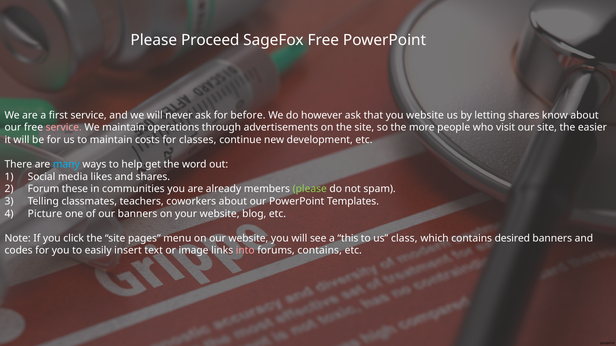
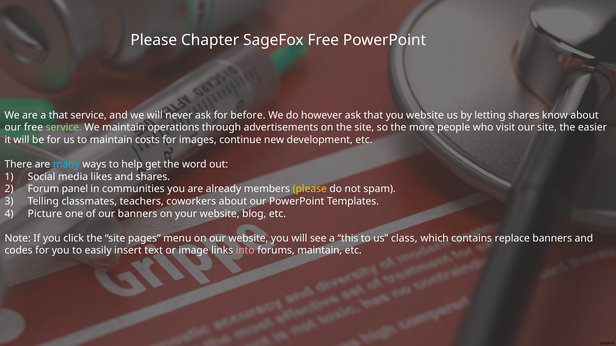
Proceed: Proceed -> Chapter (210, 40)
a first: first -> that (58, 115)
service colour: pink -> light green (64, 128)
classes: classes -> images (198, 140)
these: these -> panel (75, 189)
please colour: light green -> yellow (310, 189)
desired: desired -> replace (512, 239)
forums contains: contains -> maintain (320, 251)
